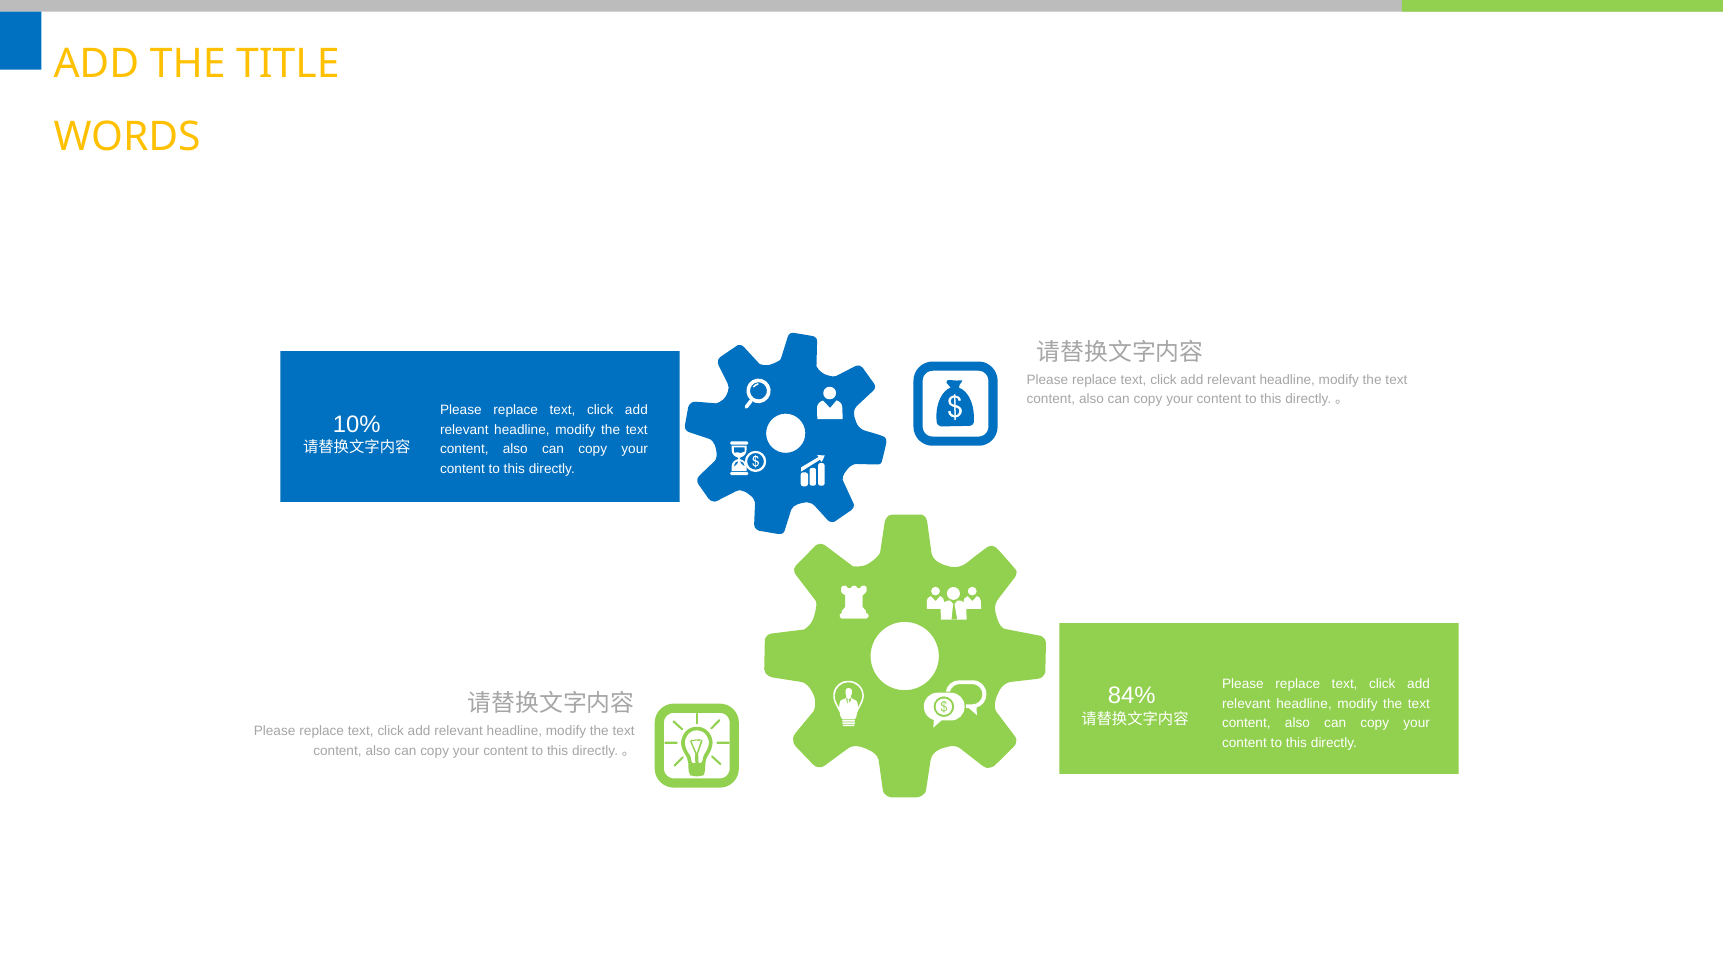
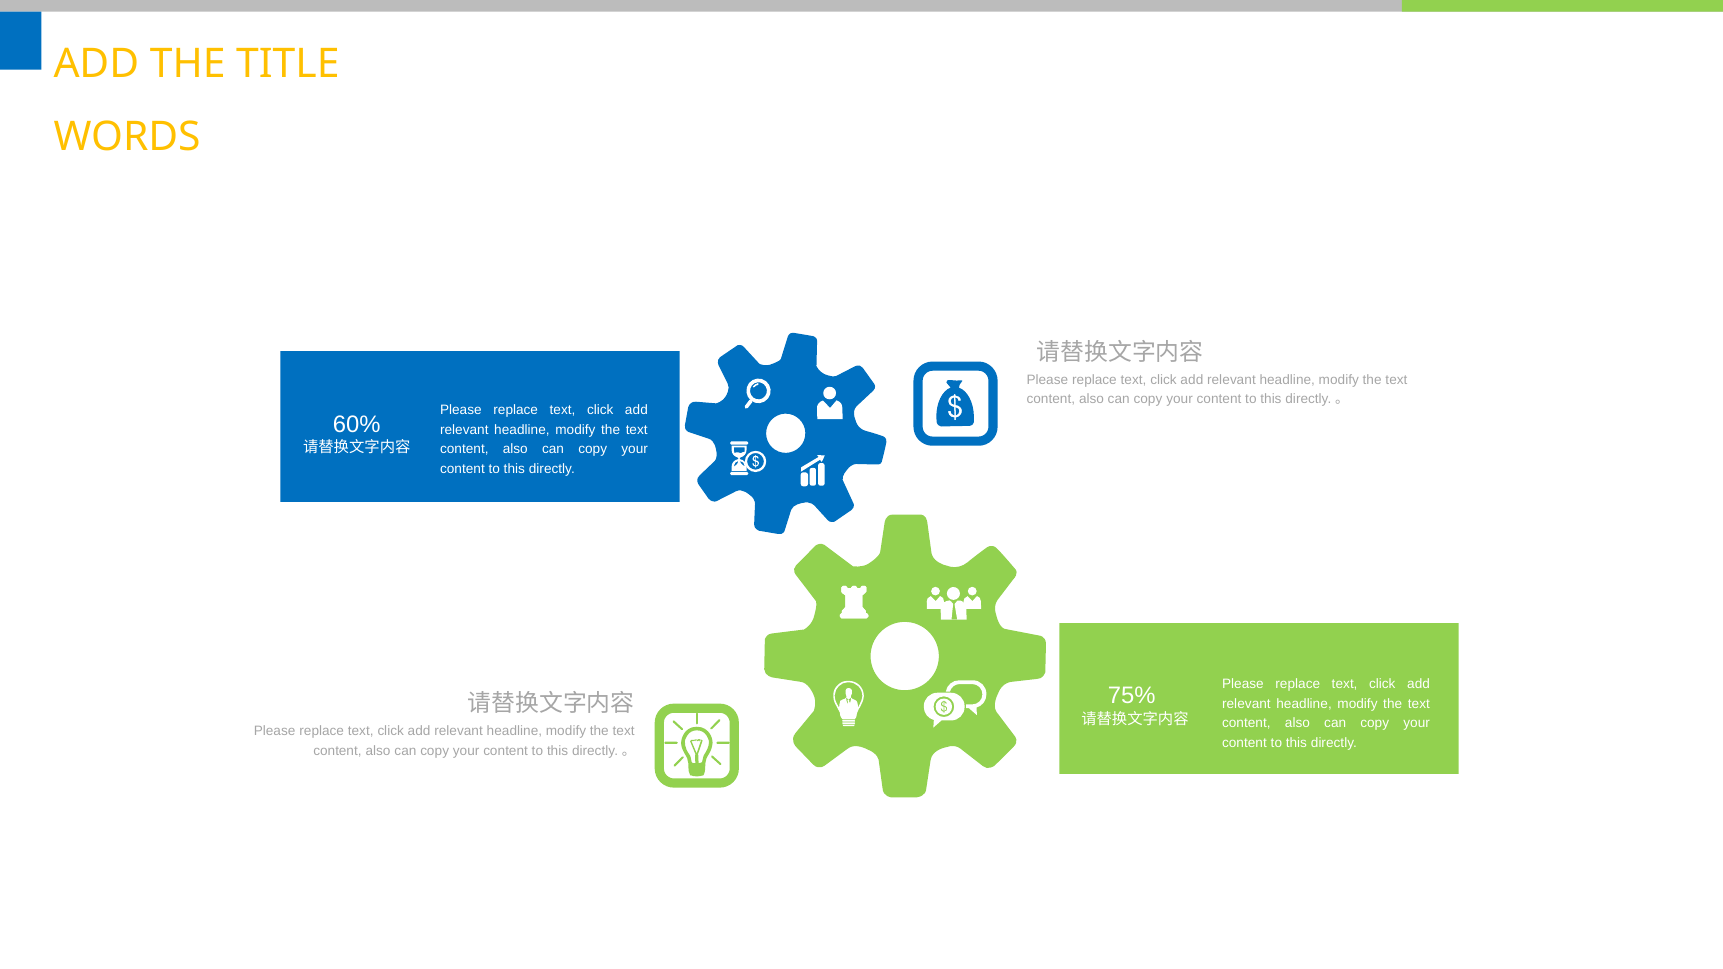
10%: 10% -> 60% (357, 425)
84%: 84% -> 75% (1132, 696)
